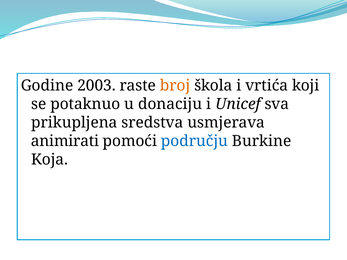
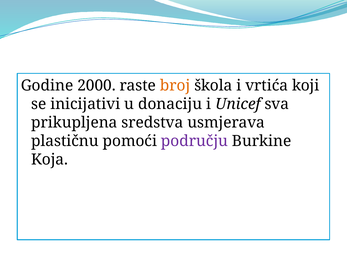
2003: 2003 -> 2000 (96, 85)
potaknuo: potaknuo -> inicijativi (85, 104)
animirati: animirati -> plastičnu (65, 141)
području colour: blue -> purple (194, 141)
